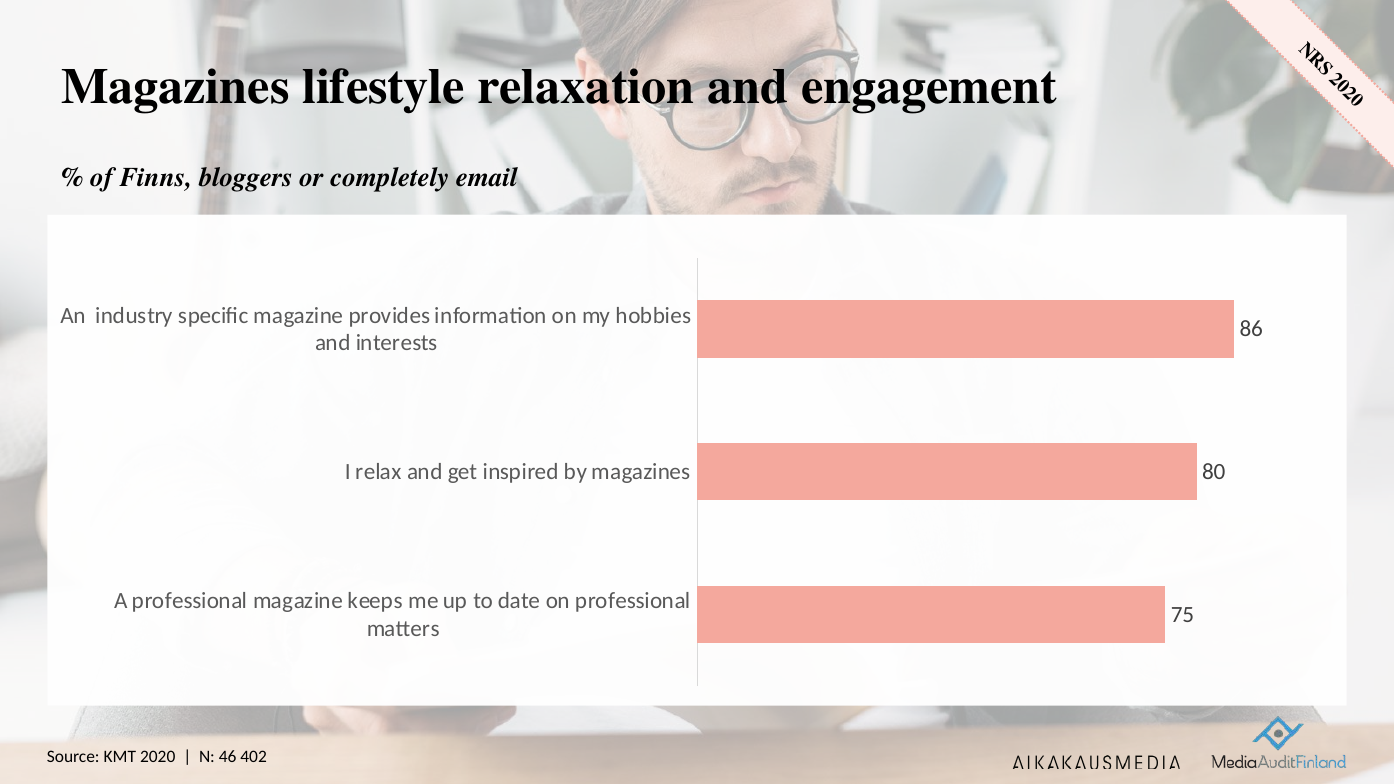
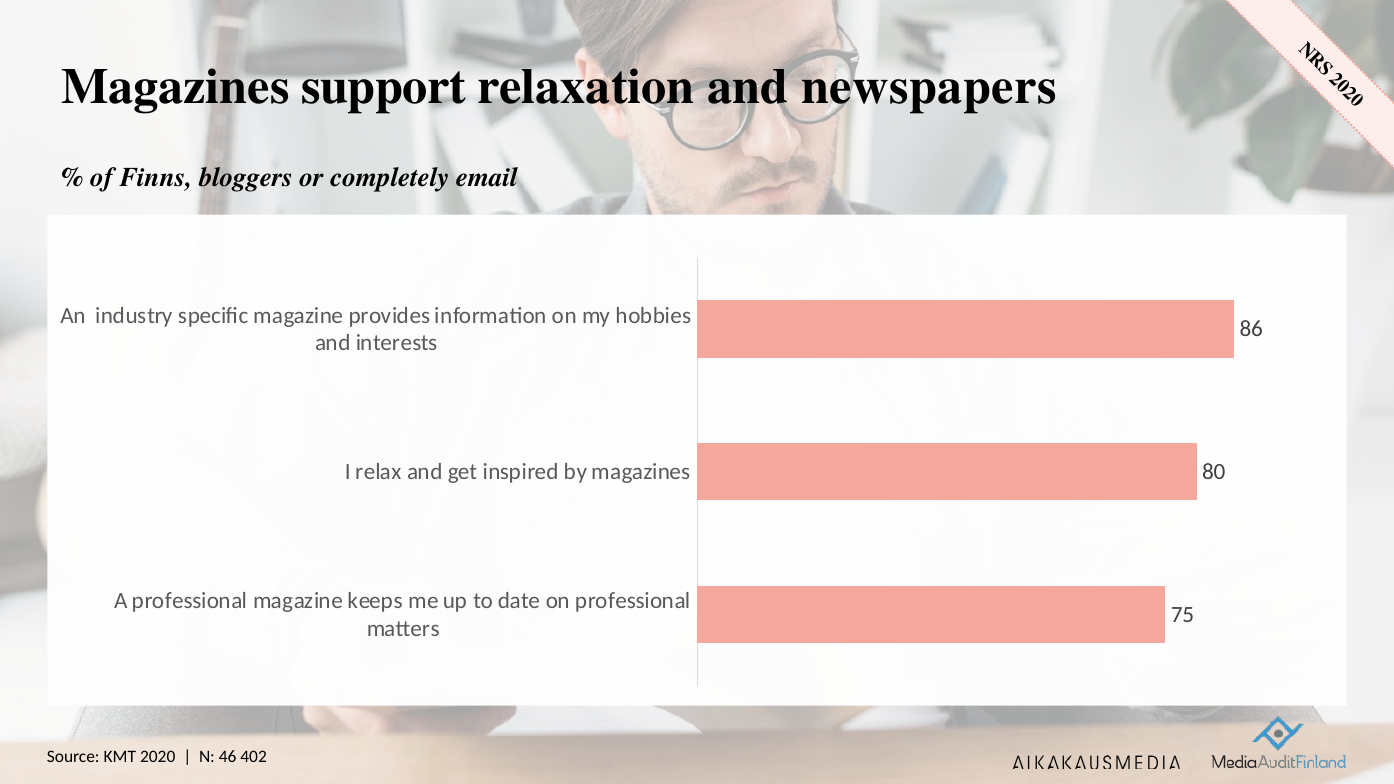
lifestyle: lifestyle -> support (384, 87)
engagement: engagement -> newspapers (929, 87)
